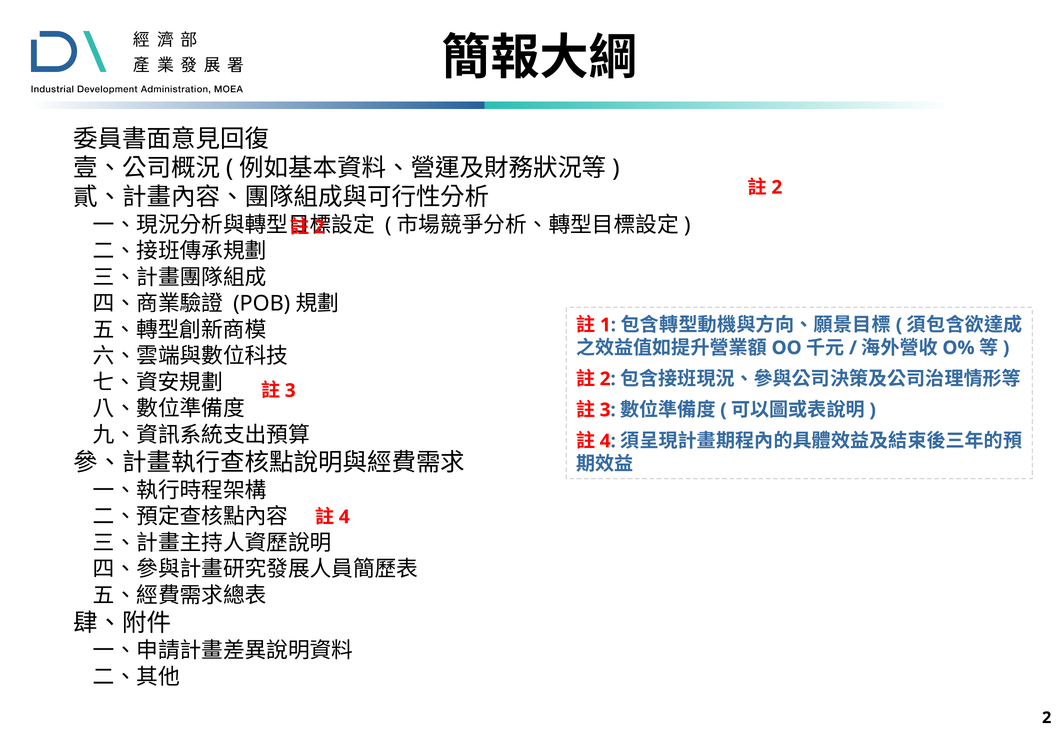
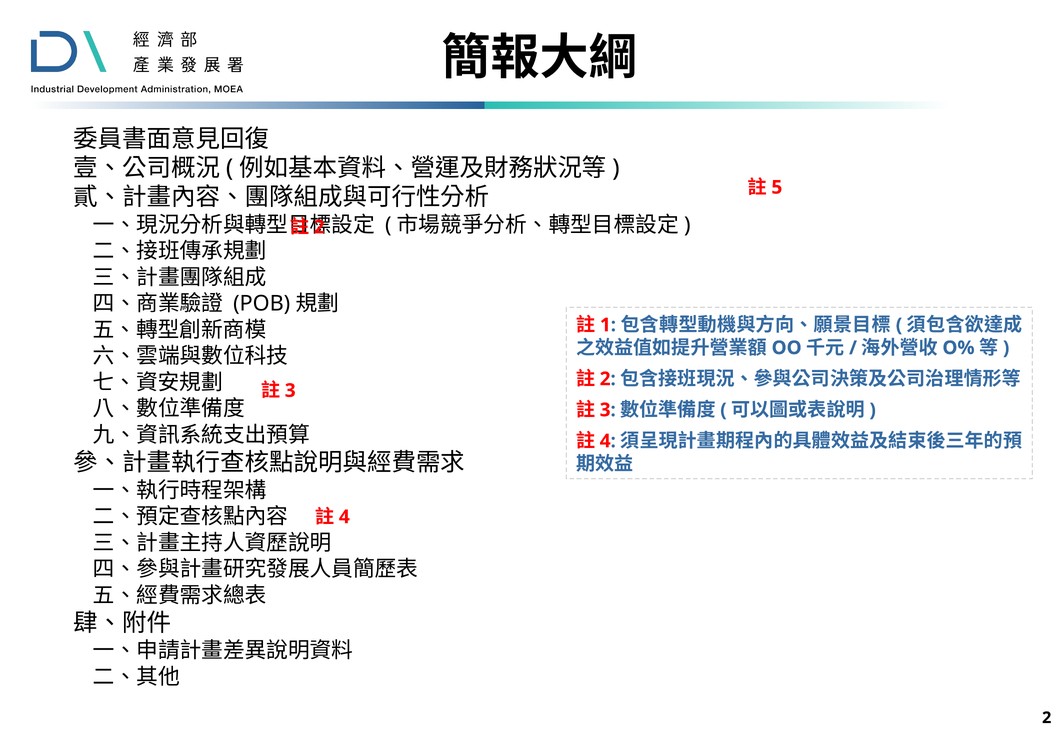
2: 2 -> 5 (777, 187)
